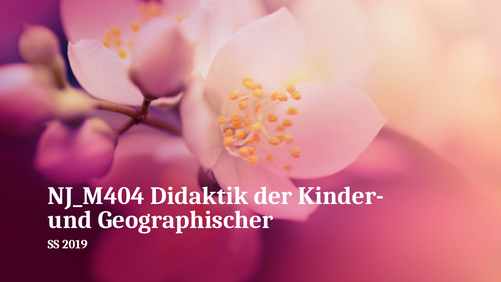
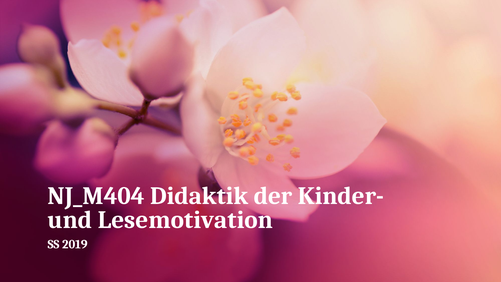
Geographischer: Geographischer -> Lesemotivation (185, 220)
